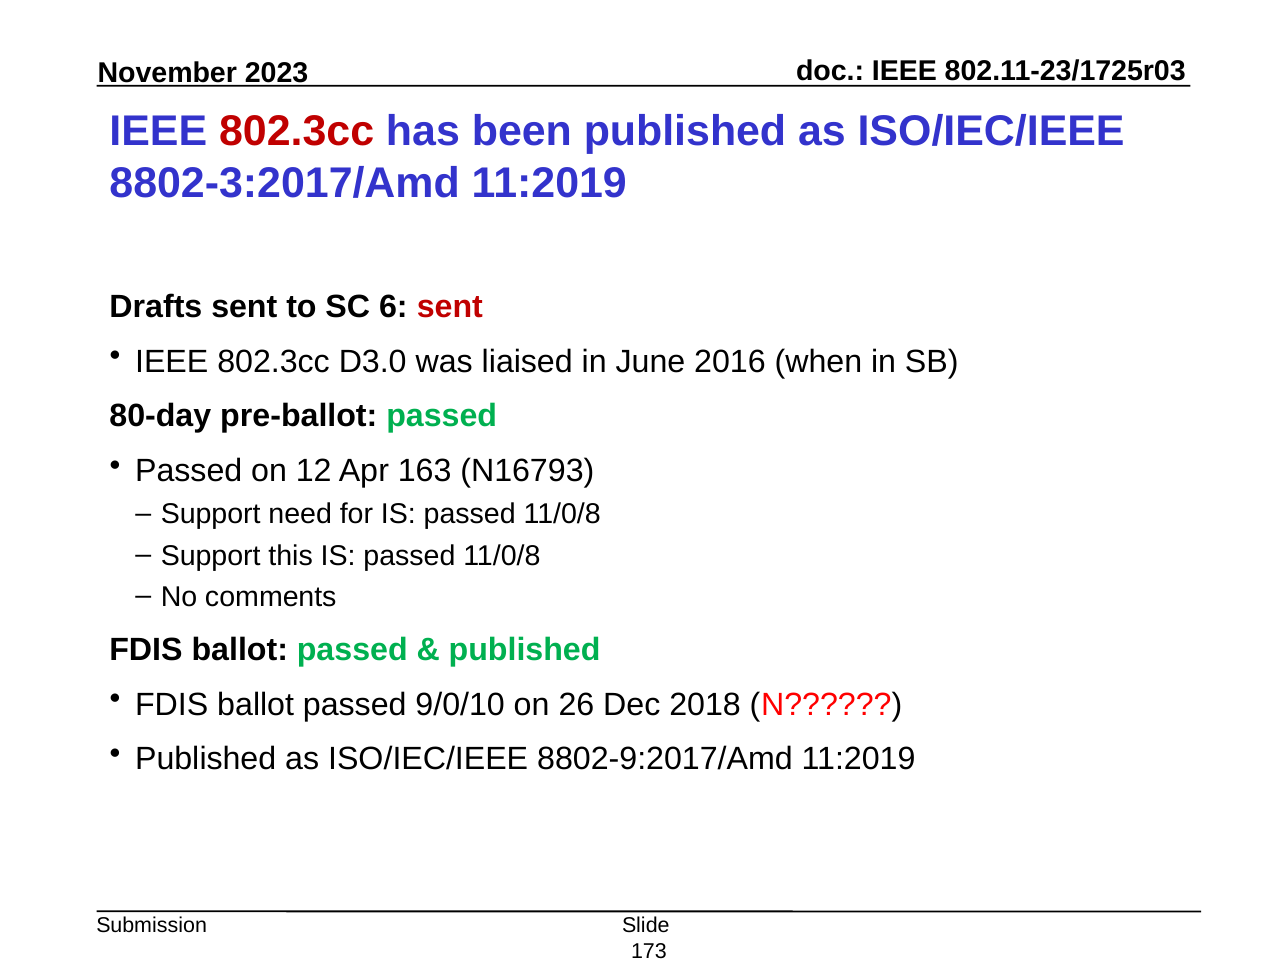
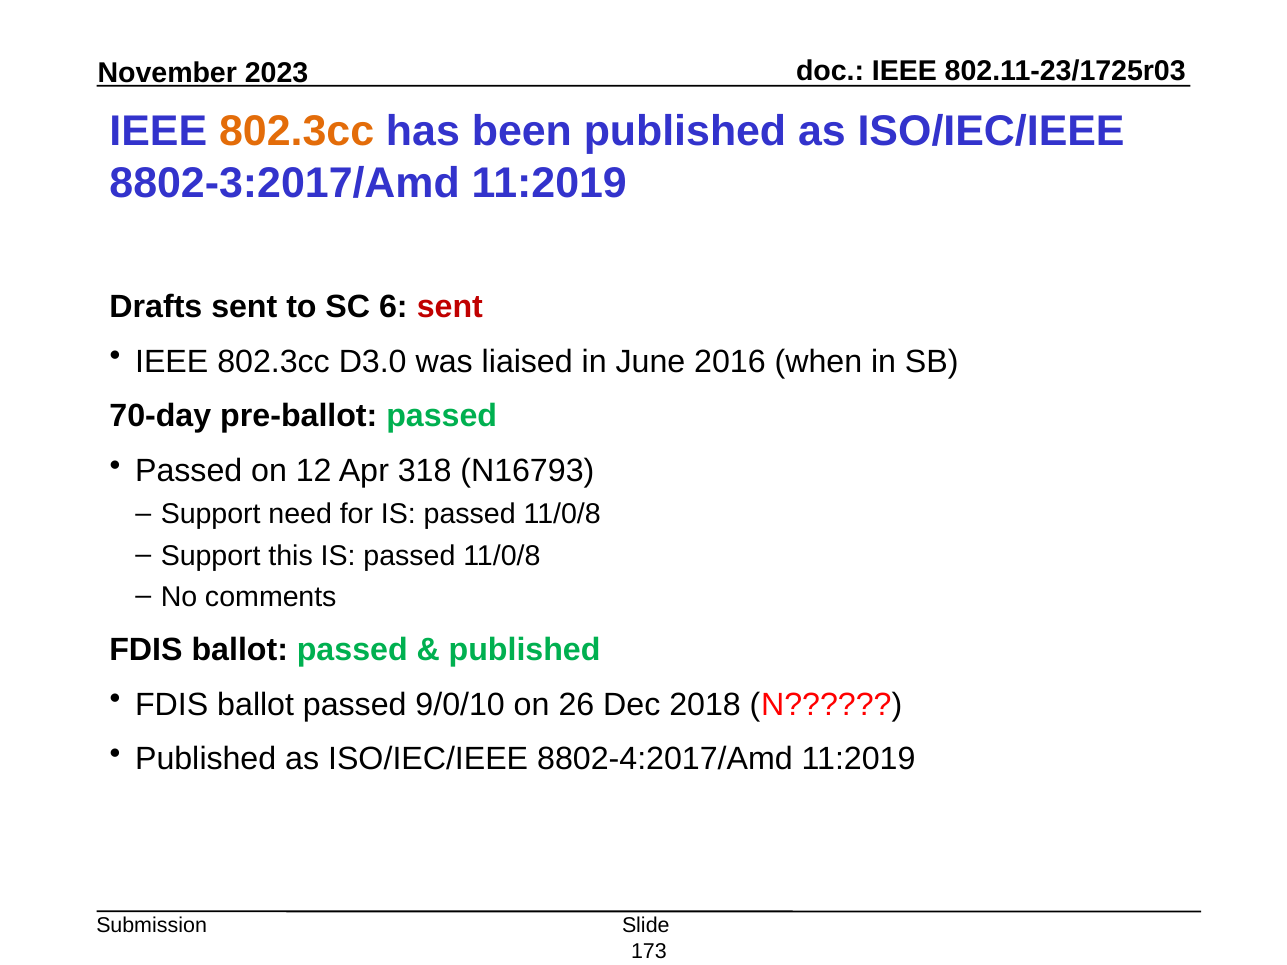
802.3cc colour: red -> orange (297, 132)
80-day: 80-day -> 70-day (160, 416)
163: 163 -> 318 (425, 471)
8802-9:2017/Amd: 8802-9:2017/Amd -> 8802-4:2017/Amd (665, 760)
